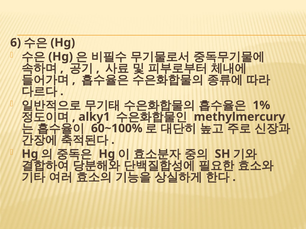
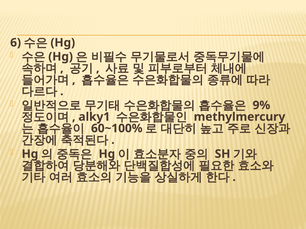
1%: 1% -> 9% (261, 105)
